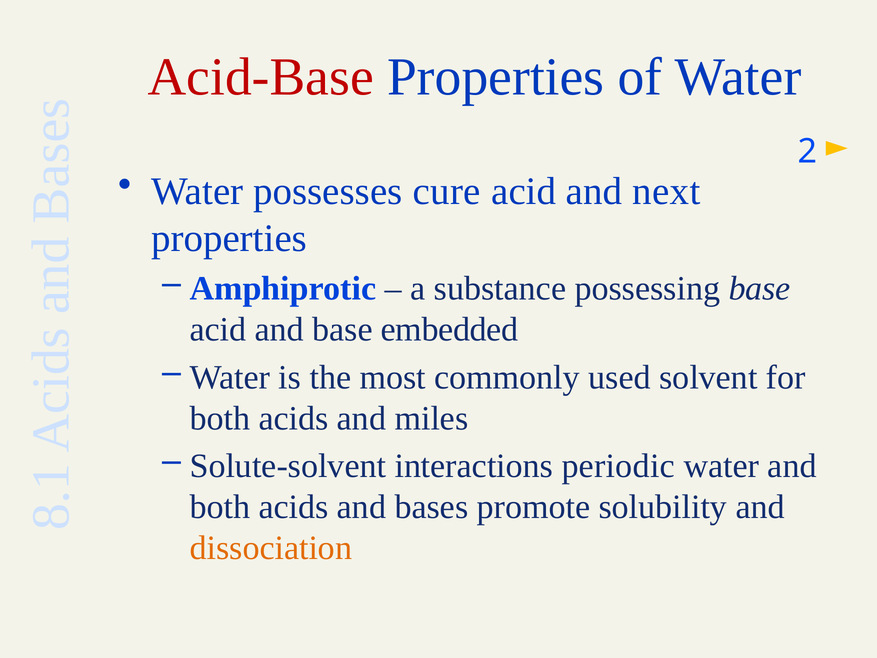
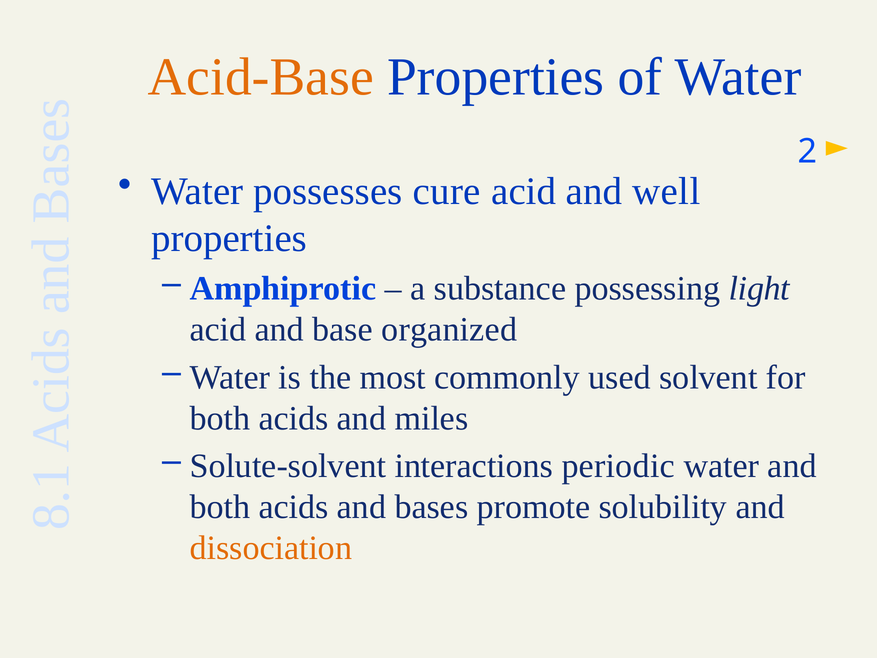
Acid-Base colour: red -> orange (261, 77)
next: next -> well (666, 191)
possessing base: base -> light (759, 288)
embedded: embedded -> organized (449, 329)
